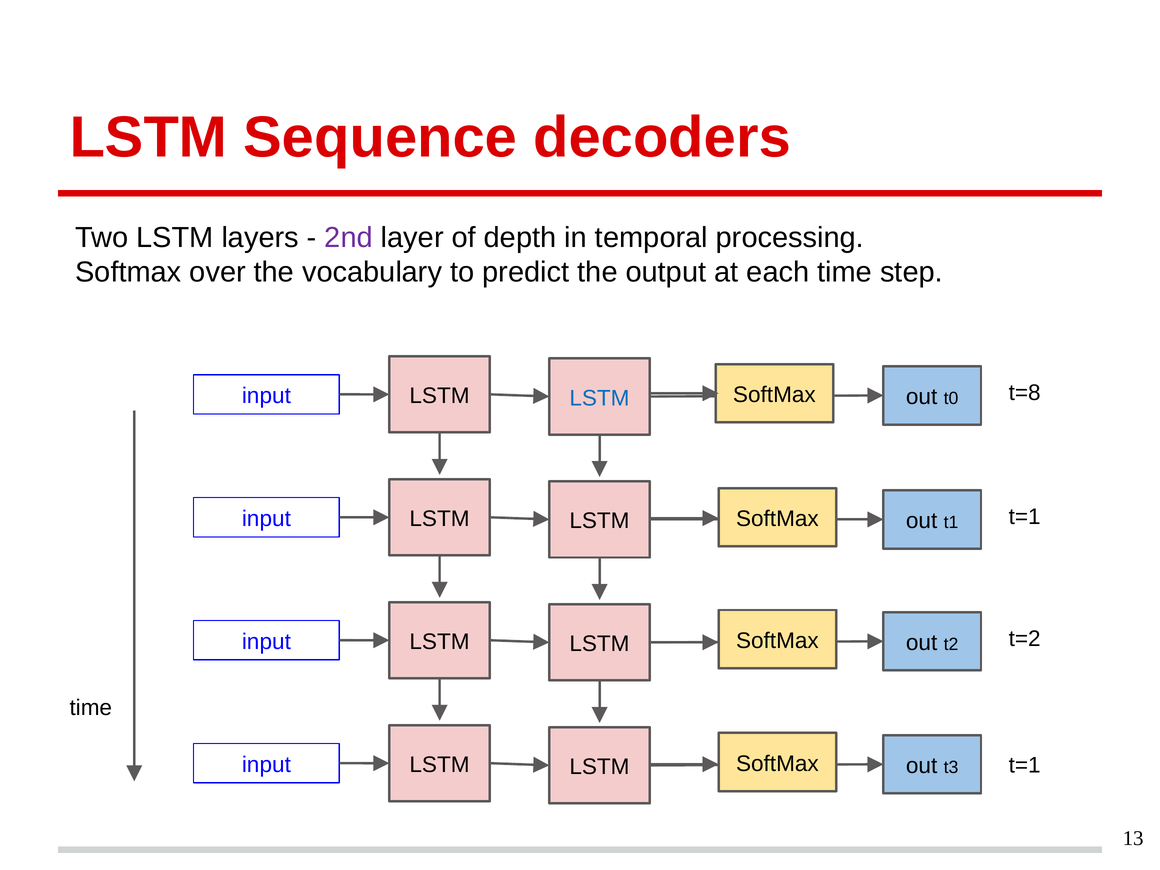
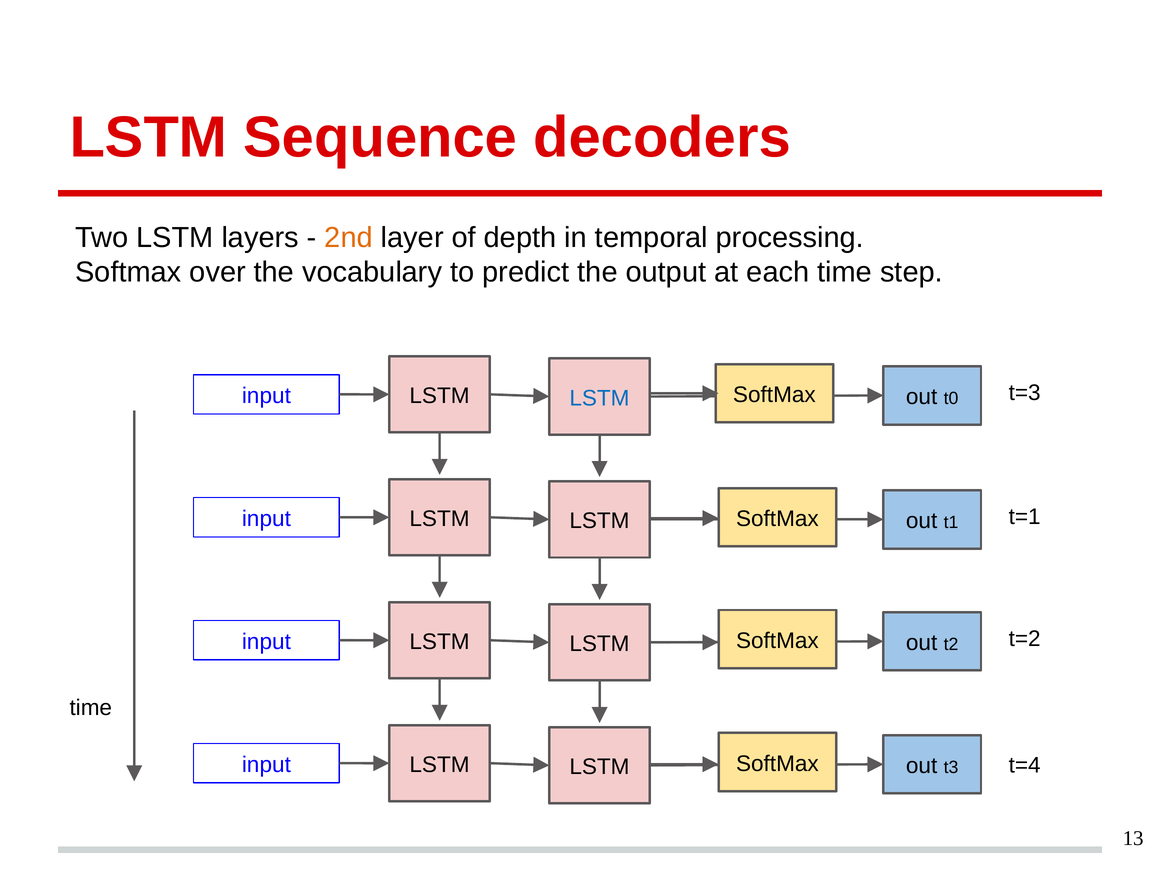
2nd colour: purple -> orange (349, 238)
t=8: t=8 -> t=3 (1025, 393)
t=1: t=1 -> t=4 (1025, 765)
